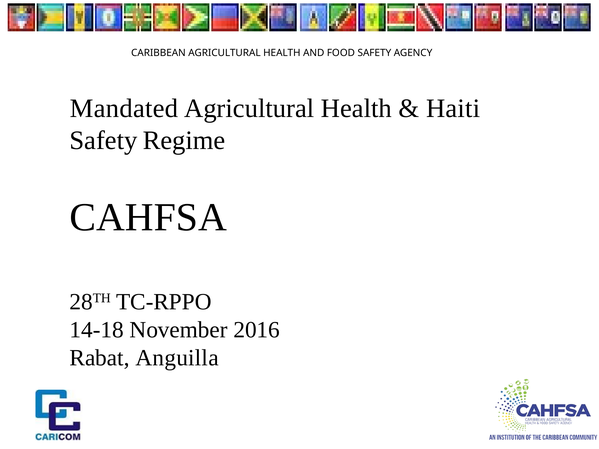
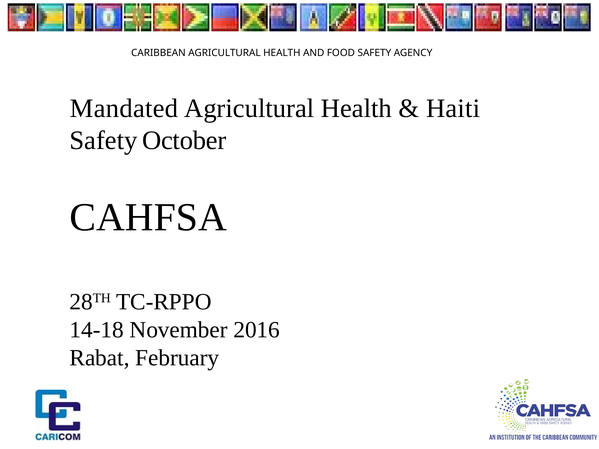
Regime: Regime -> October (184, 141)
Anguilla: Anguilla -> February (177, 358)
